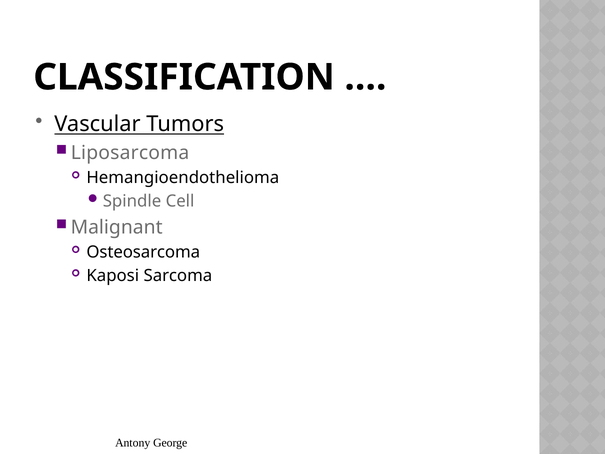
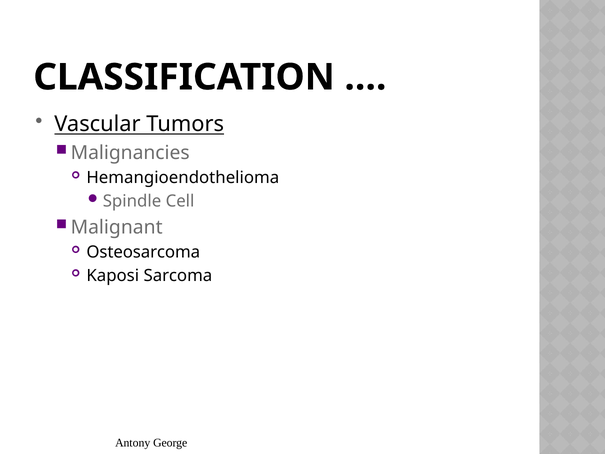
Liposarcoma: Liposarcoma -> Malignancies (130, 153)
